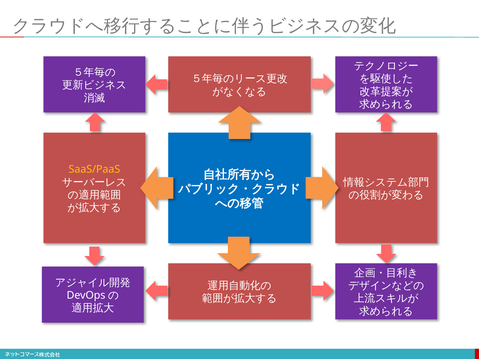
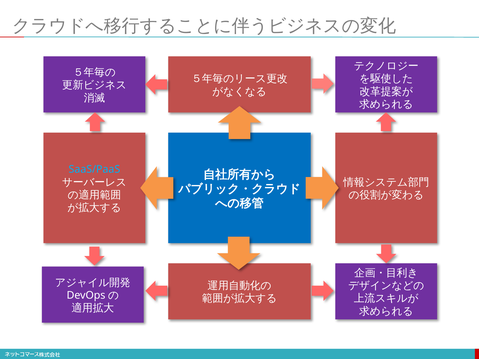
SaaS/PaaS colour: yellow -> light blue (94, 170)
